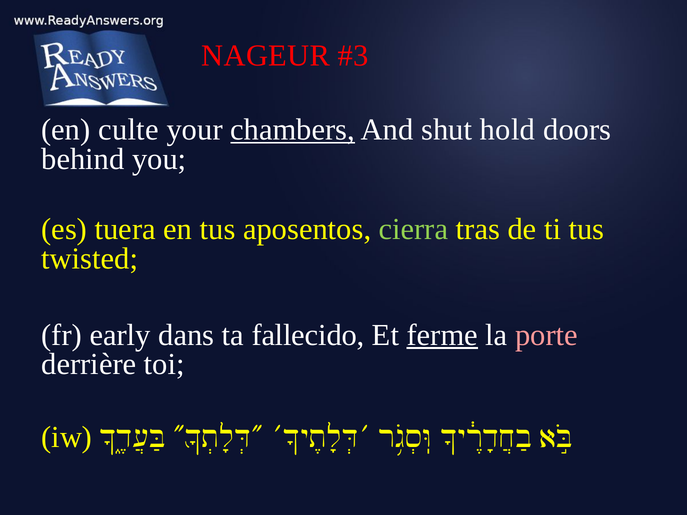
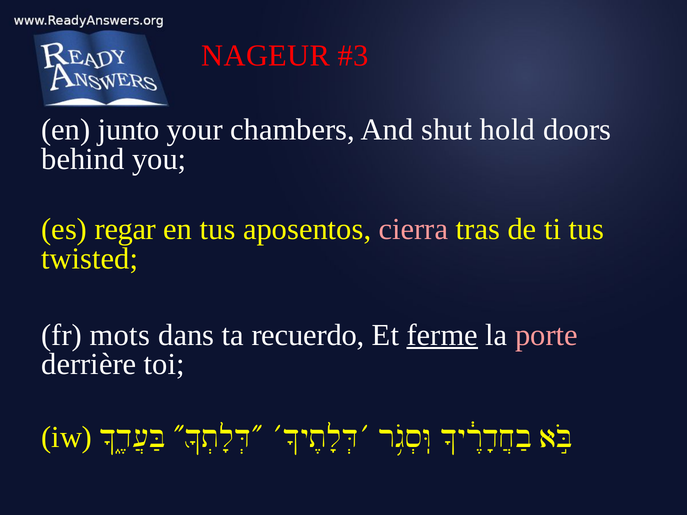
culte: culte -> junto (129, 130)
chambers underline: present -> none (293, 130)
tuera: tuera -> regar (125, 229)
cierra colour: light green -> pink (413, 229)
early: early -> mots (120, 335)
fallecido: fallecido -> recuerdo (308, 335)
